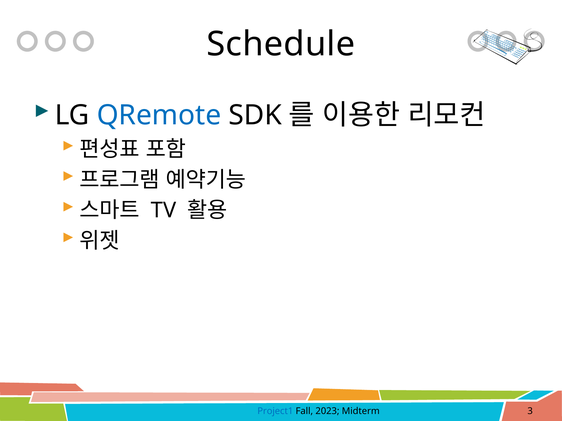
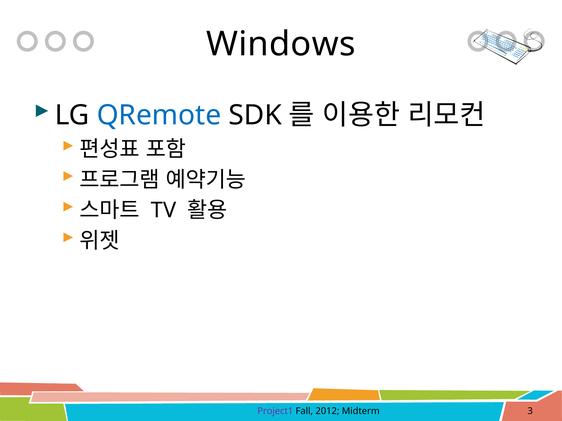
Schedule: Schedule -> Windows (281, 44)
Project1 colour: blue -> purple (275, 412)
2023: 2023 -> 2012 (327, 412)
